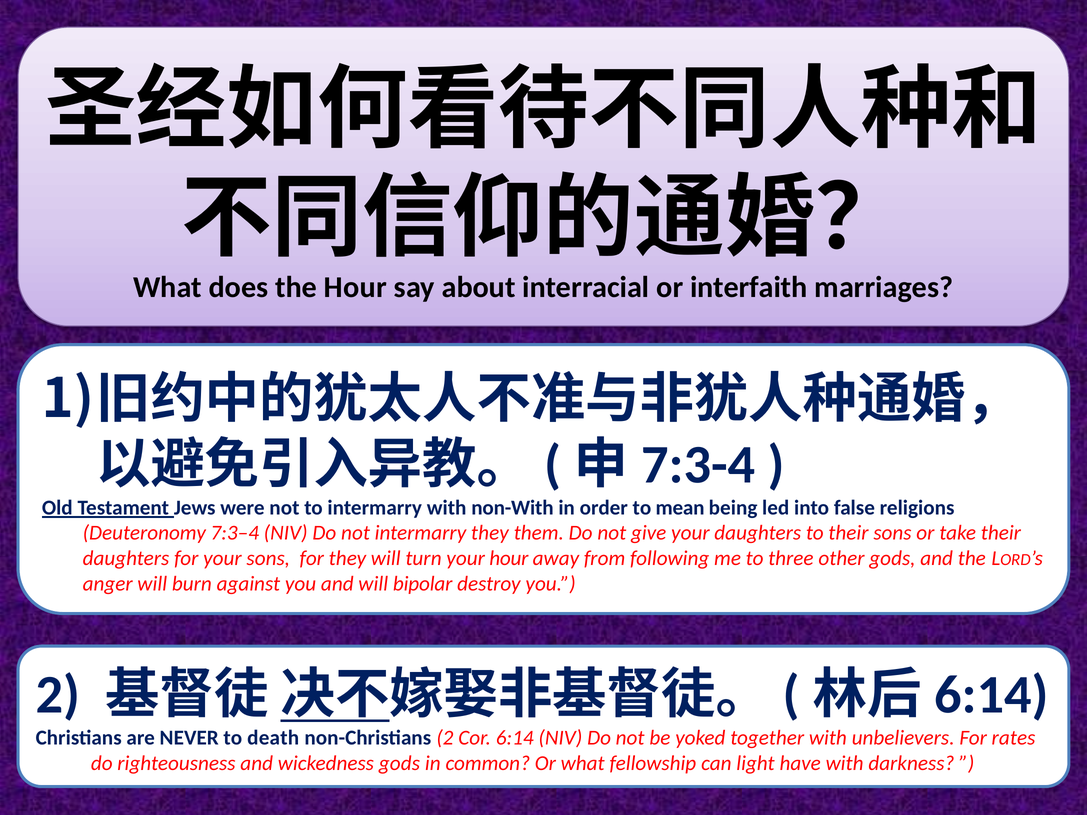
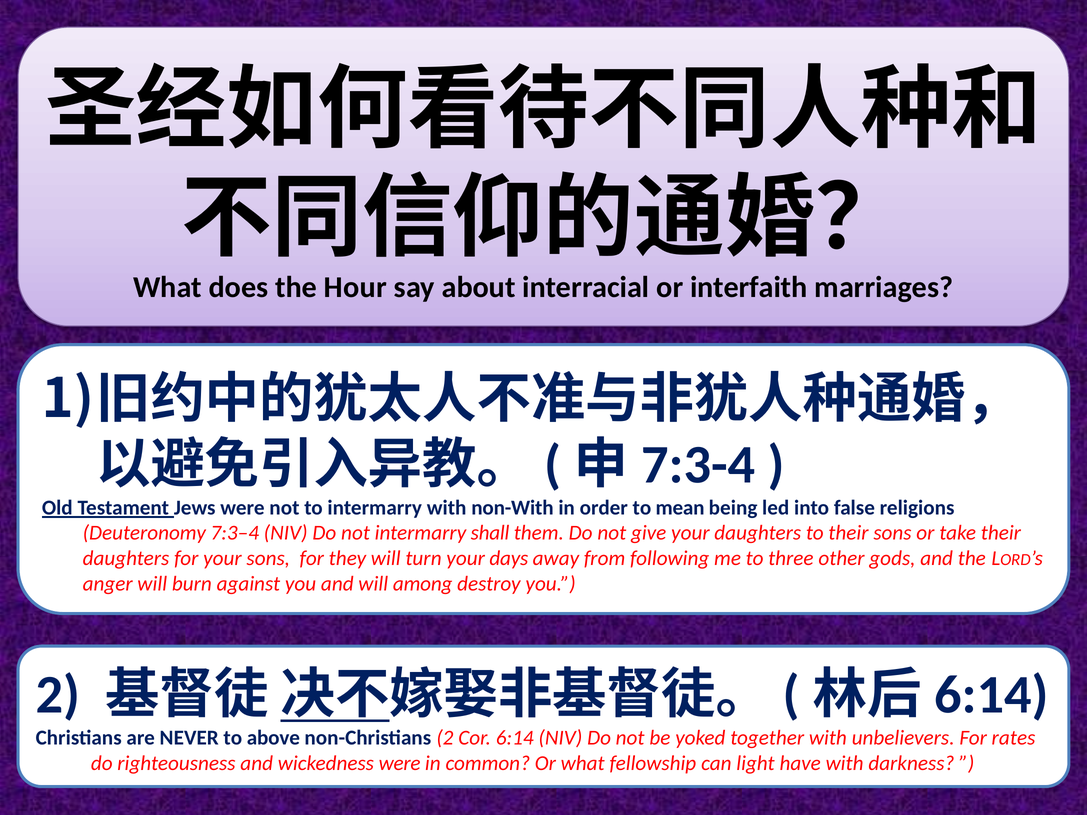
intermarry they: they -> shall (490, 533)
your hour: hour -> days (509, 559)
bipolar: bipolar -> among (423, 584)
death: death -> above (273, 738)
wickedness gods: gods -> were (400, 763)
